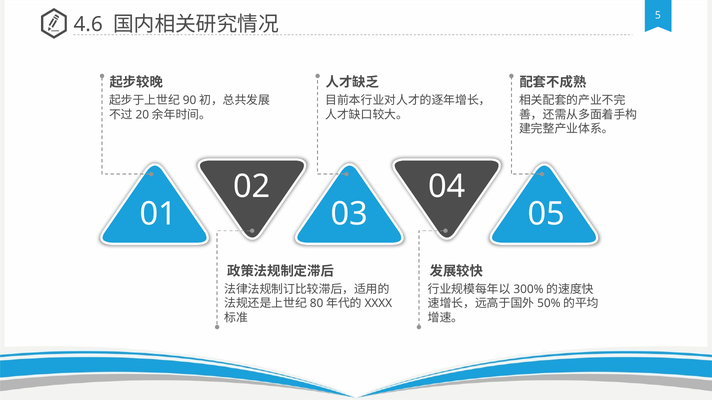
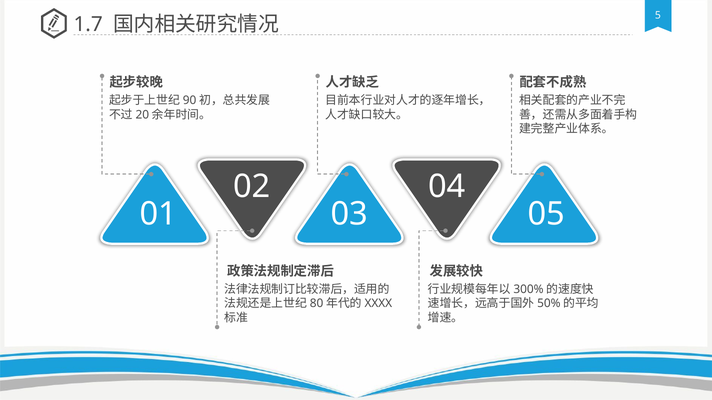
4.6: 4.6 -> 1.7 (88, 25)
